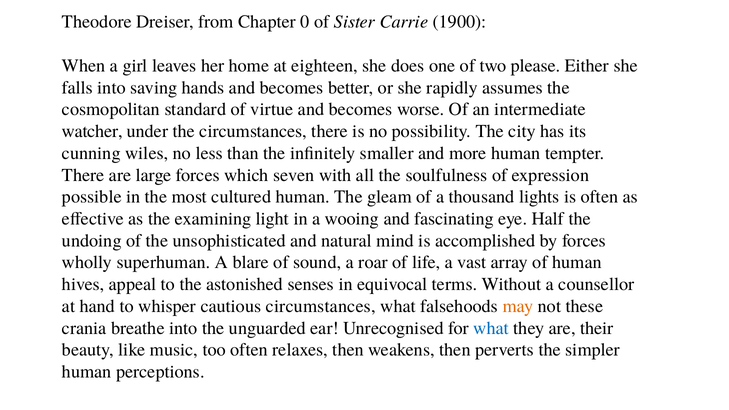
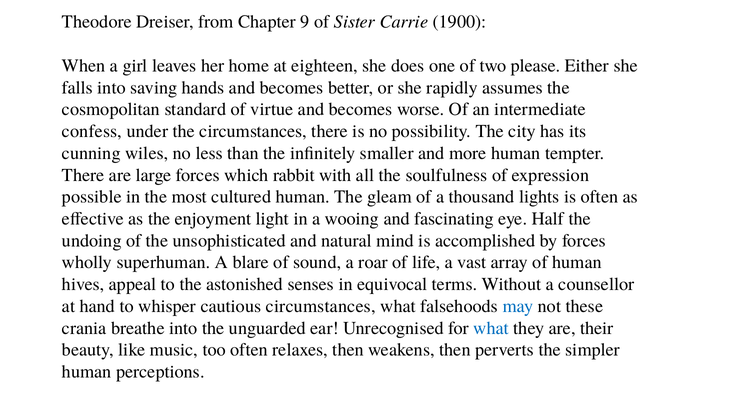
0: 0 -> 9 (305, 22)
watcher: watcher -> confess (92, 131)
seven: seven -> rabbit (294, 175)
examining: examining -> enjoyment (213, 219)
may colour: orange -> blue (518, 306)
